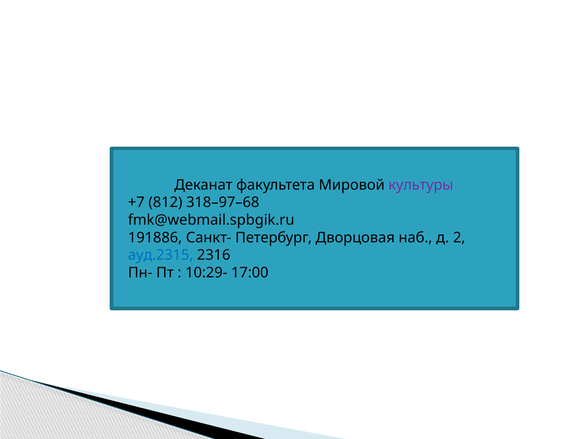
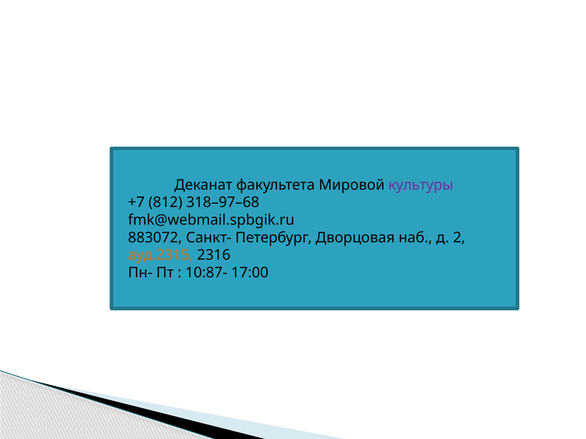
191886: 191886 -> 883072 (155, 238)
ауд.2315 colour: blue -> orange (161, 255)
10:29-: 10:29- -> 10:87- (206, 273)
